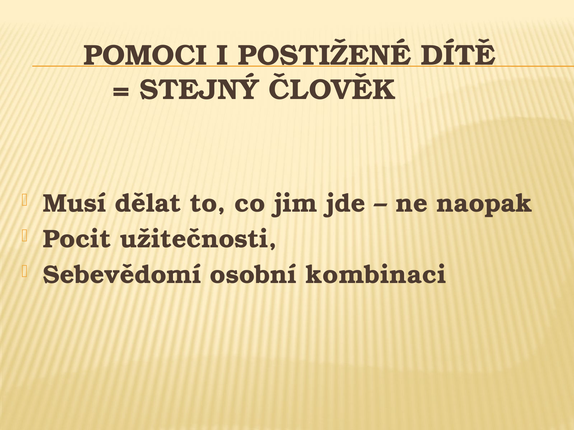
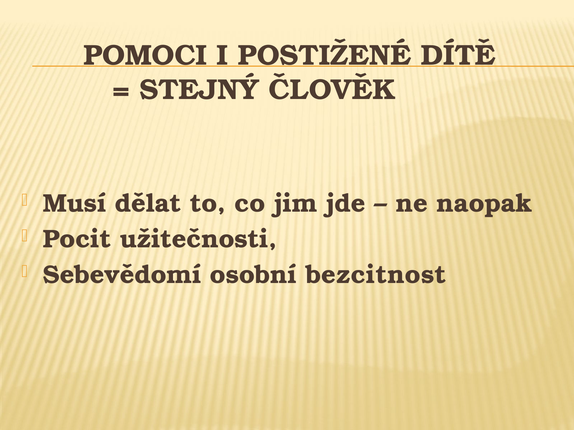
kombinaci: kombinaci -> bezcitnost (376, 275)
